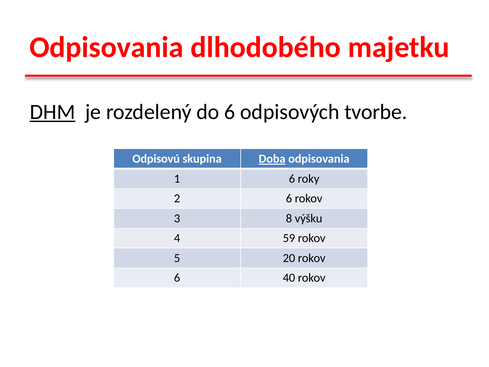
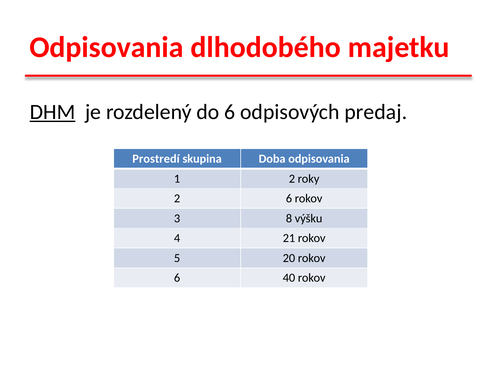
tvorbe: tvorbe -> predaj (376, 112)
Odpisovú: Odpisovú -> Prostredí (156, 159)
Doba underline: present -> none (272, 159)
1 6: 6 -> 2 (292, 179)
59: 59 -> 21 (289, 238)
